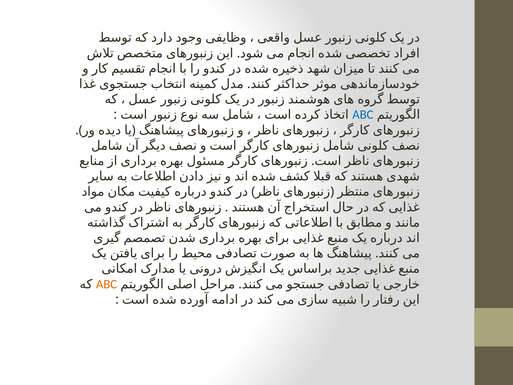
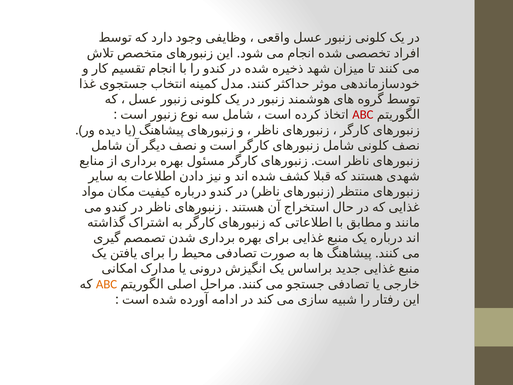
ABC colour: blue -> red (363, 115)
